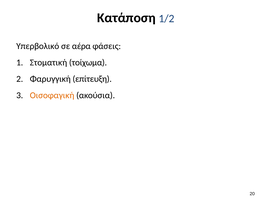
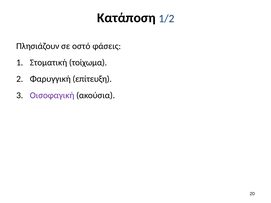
Υπερβολικό: Υπερβολικό -> Πλησιάζουν (38, 46)
αέρα: αέρα -> οστό (81, 46)
Οισοφαγική colour: orange -> purple (52, 95)
